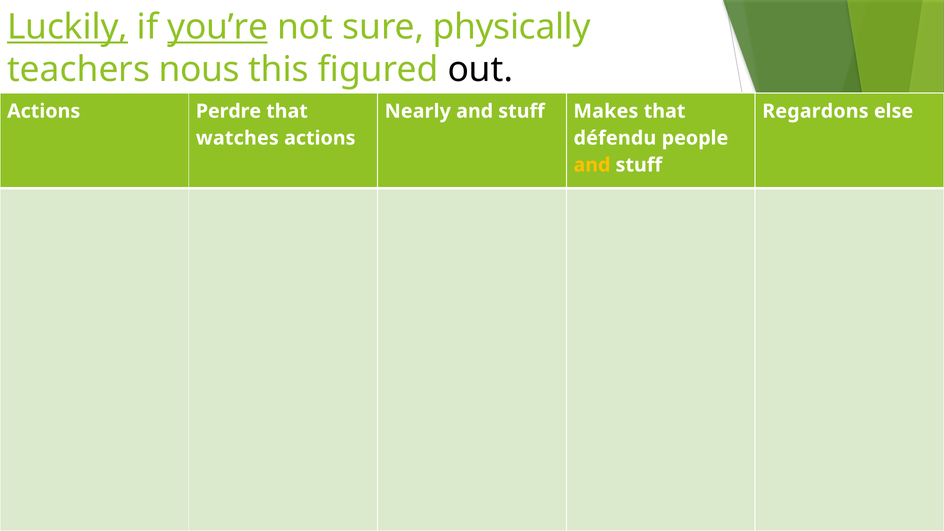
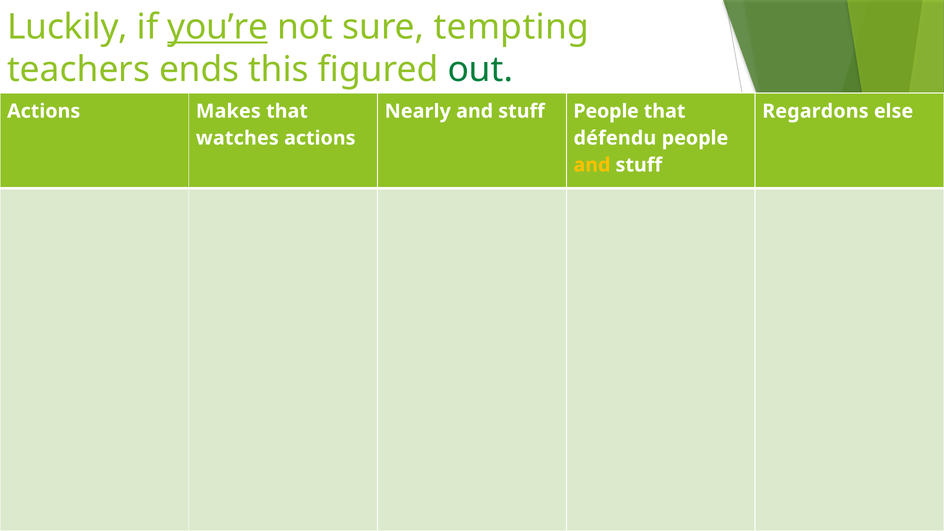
Luckily underline: present -> none (68, 27)
physically: physically -> tempting (511, 27)
nous: nous -> ends (199, 70)
out colour: black -> green (480, 70)
Perdre: Perdre -> Makes (228, 111)
stuff Makes: Makes -> People (606, 111)
